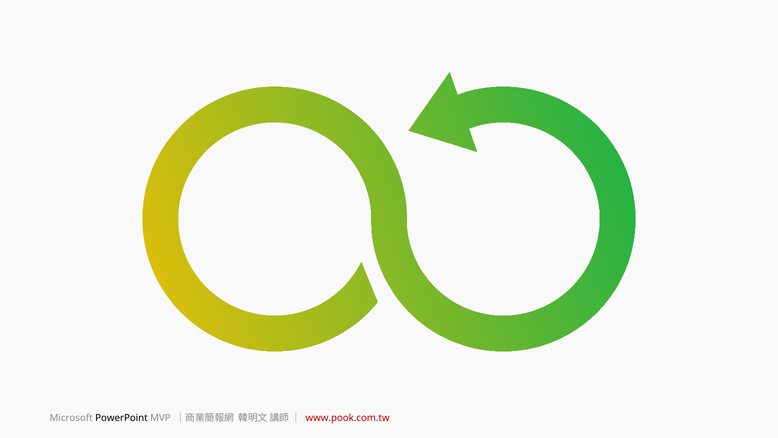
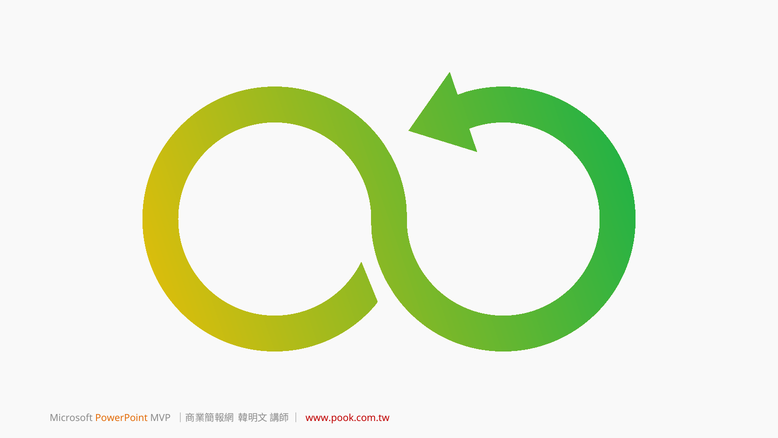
PowerPoint colour: black -> orange (121, 418)
